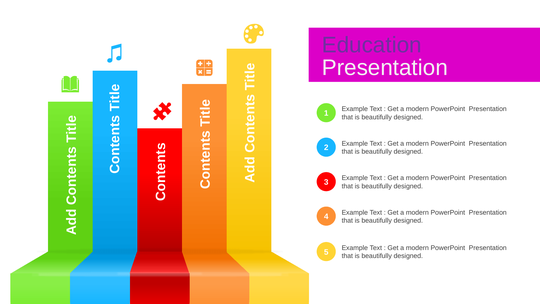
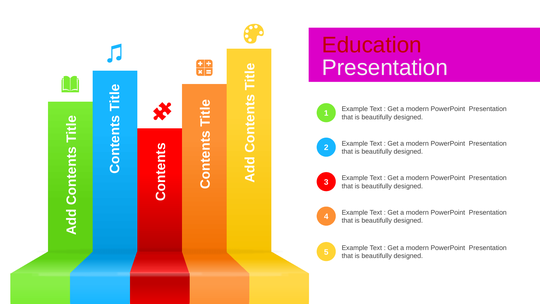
Education colour: purple -> red (372, 45)
